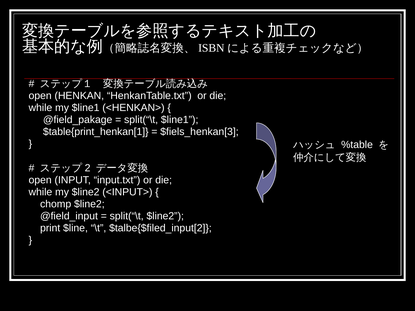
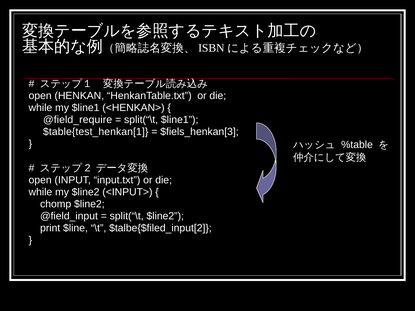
@field_pakage: @field_pakage -> @field_require (78, 120)
$table{print_henkan[1: $table{print_henkan[1 -> $table{test_henkan[1 (96, 132)
